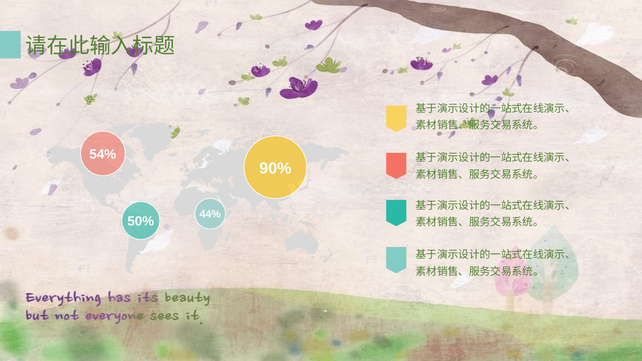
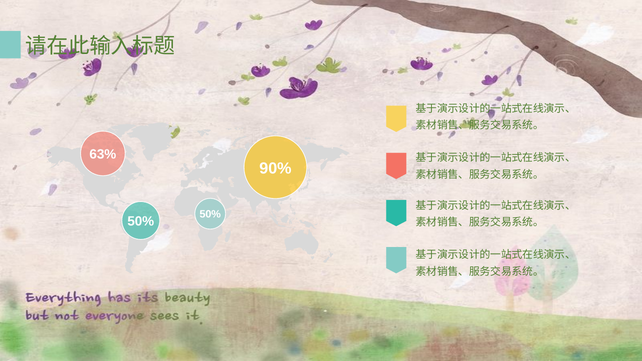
54%: 54% -> 63% (103, 154)
44%: 44% -> 50% (210, 215)
